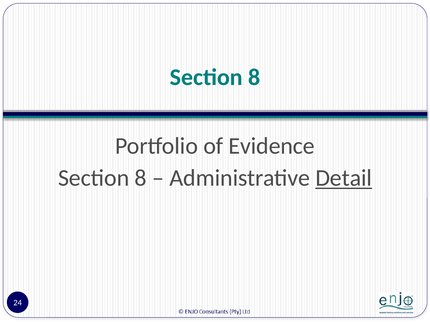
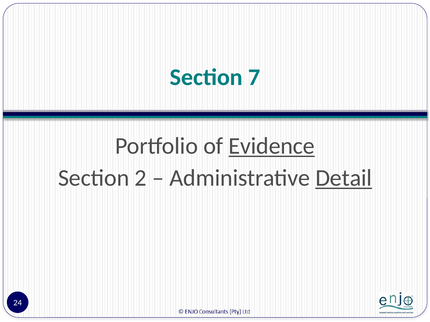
8: 8 -> 7 (254, 77)
Evidence underline: none -> present (272, 146)
8: 8 -> 2 (141, 178)
